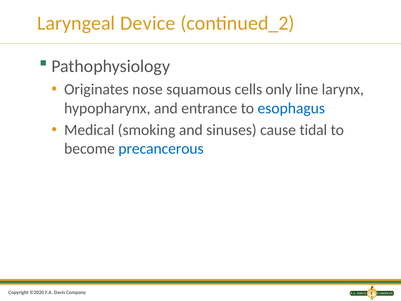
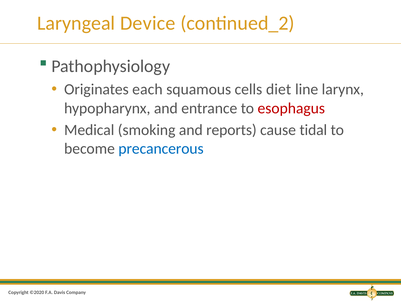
nose: nose -> each (147, 89)
only: only -> diet (279, 89)
esophagus colour: blue -> red (291, 108)
sinuses: sinuses -> reports (231, 130)
